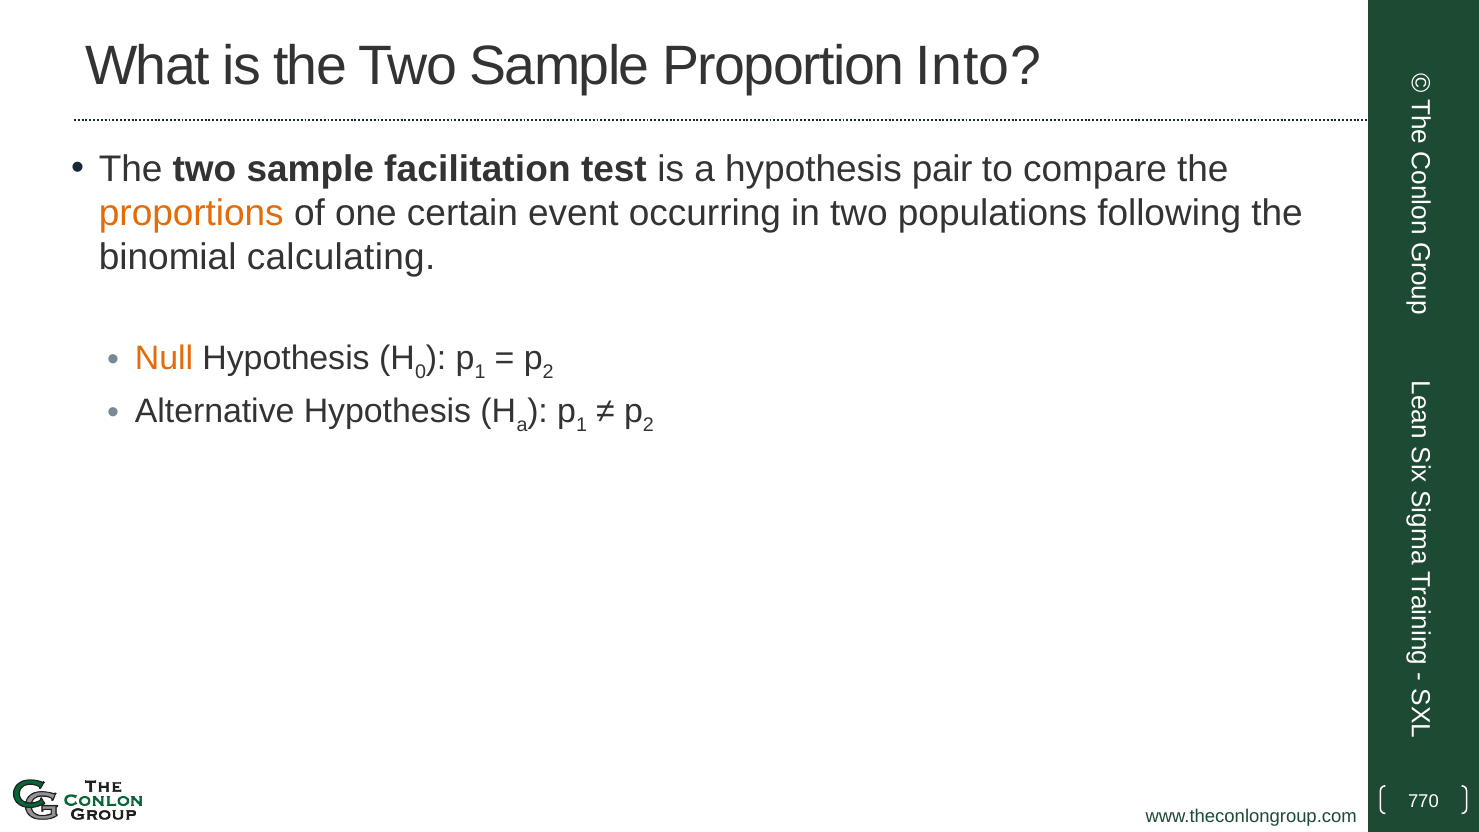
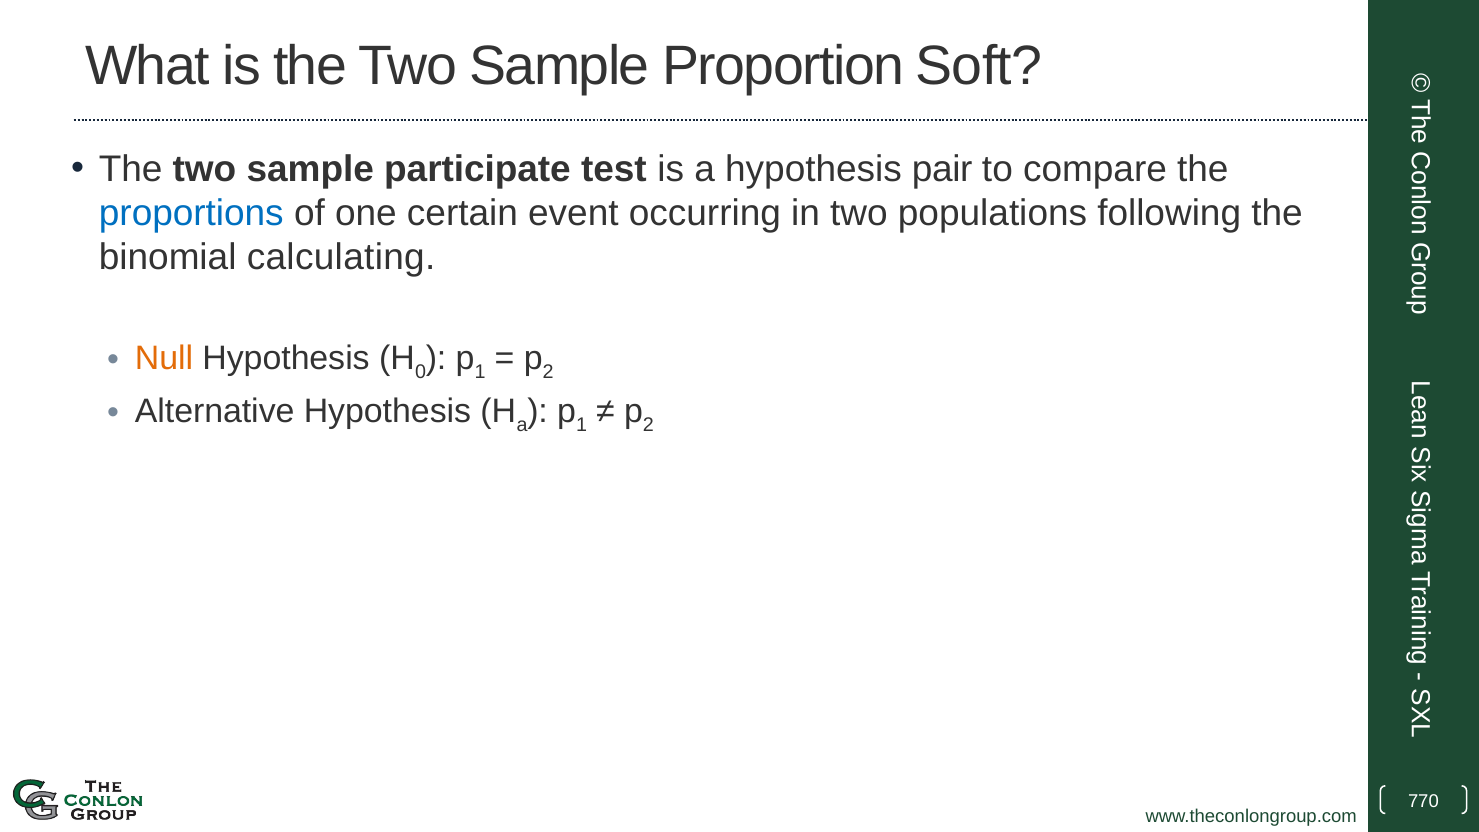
Into: Into -> Soft (979, 66)
facilitation: facilitation -> participate (478, 169)
proportions colour: orange -> blue (191, 213)
